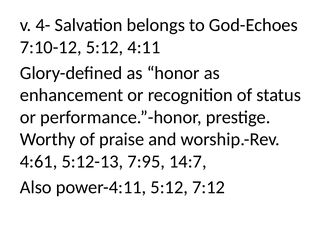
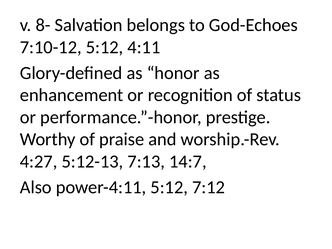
4-: 4- -> 8- (43, 25)
4:61: 4:61 -> 4:27 (39, 161)
7:95: 7:95 -> 7:13 (146, 161)
